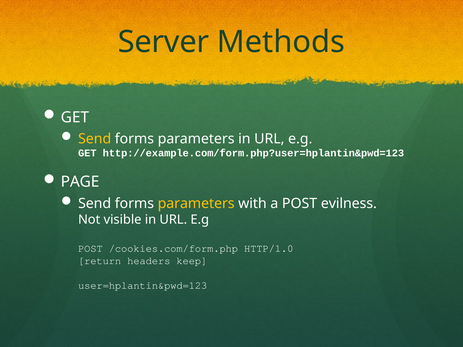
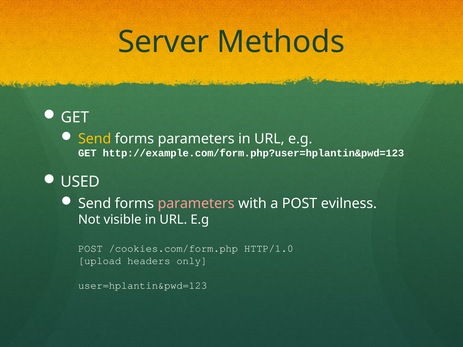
PAGE: PAGE -> USED (80, 182)
parameters colour: yellow -> pink (196, 204)
return: return -> upload (100, 261)
keep: keep -> only (192, 261)
